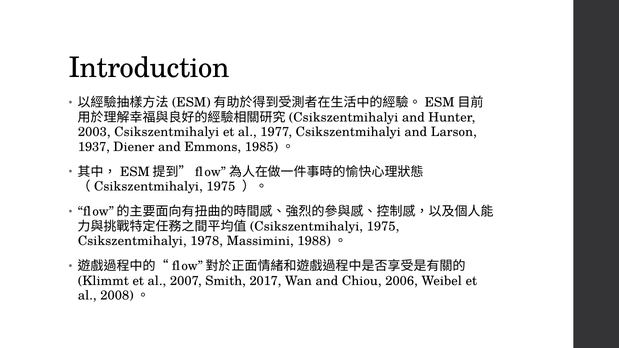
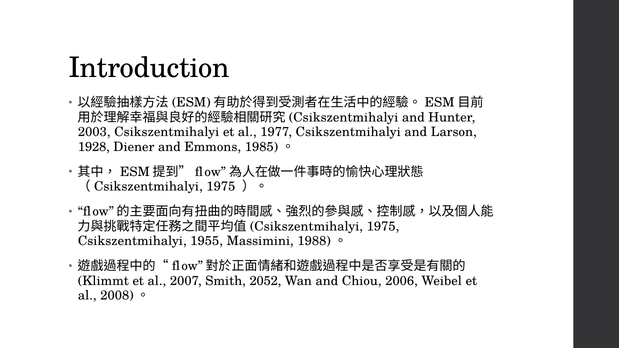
1937: 1937 -> 1928 (94, 147)
1978: 1978 -> 1955 (207, 241)
2017: 2017 -> 2052 (265, 281)
